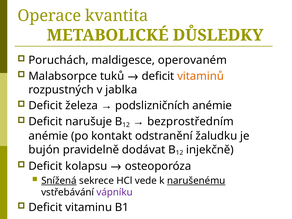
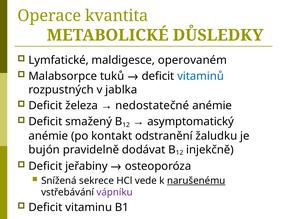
Poruchách: Poruchách -> Lymfatické (59, 60)
vitaminů colour: orange -> blue (201, 76)
podslizničních: podslizničních -> nedostatečné (152, 106)
narušuje: narušuje -> smažený (89, 122)
bezprostředním: bezprostředním -> asymptomatický (191, 122)
kolapsu: kolapsu -> jeřabiny (86, 166)
Snížená underline: present -> none (59, 181)
